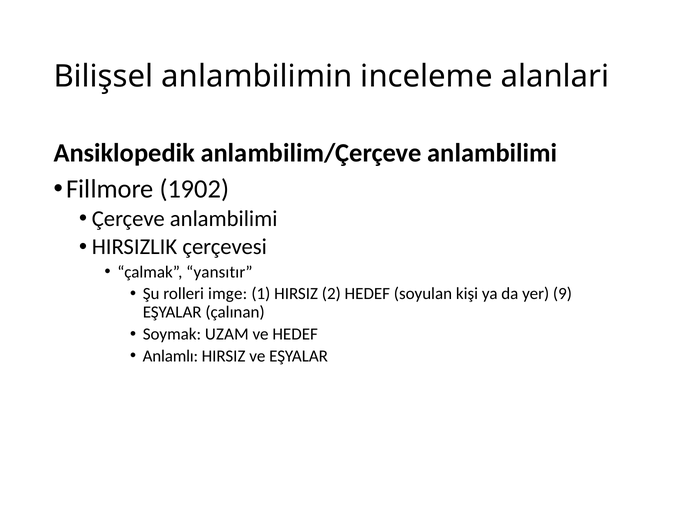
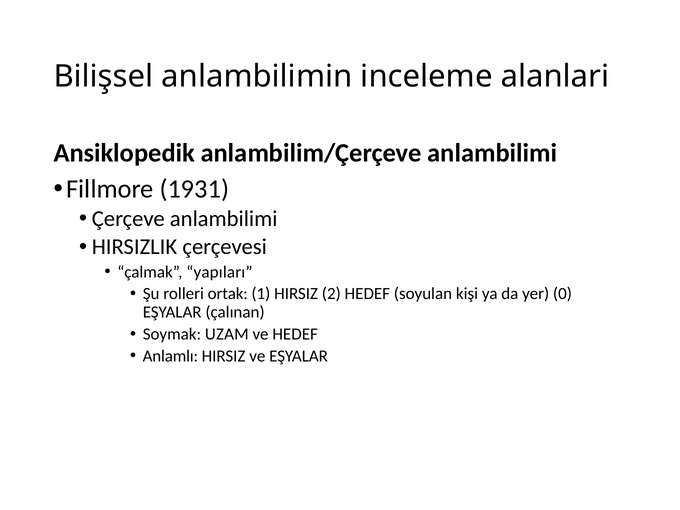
1902: 1902 -> 1931 (194, 189)
yansıtır: yansıtır -> yapıları (219, 272)
imge: imge -> ortak (228, 294)
9: 9 -> 0 (562, 294)
